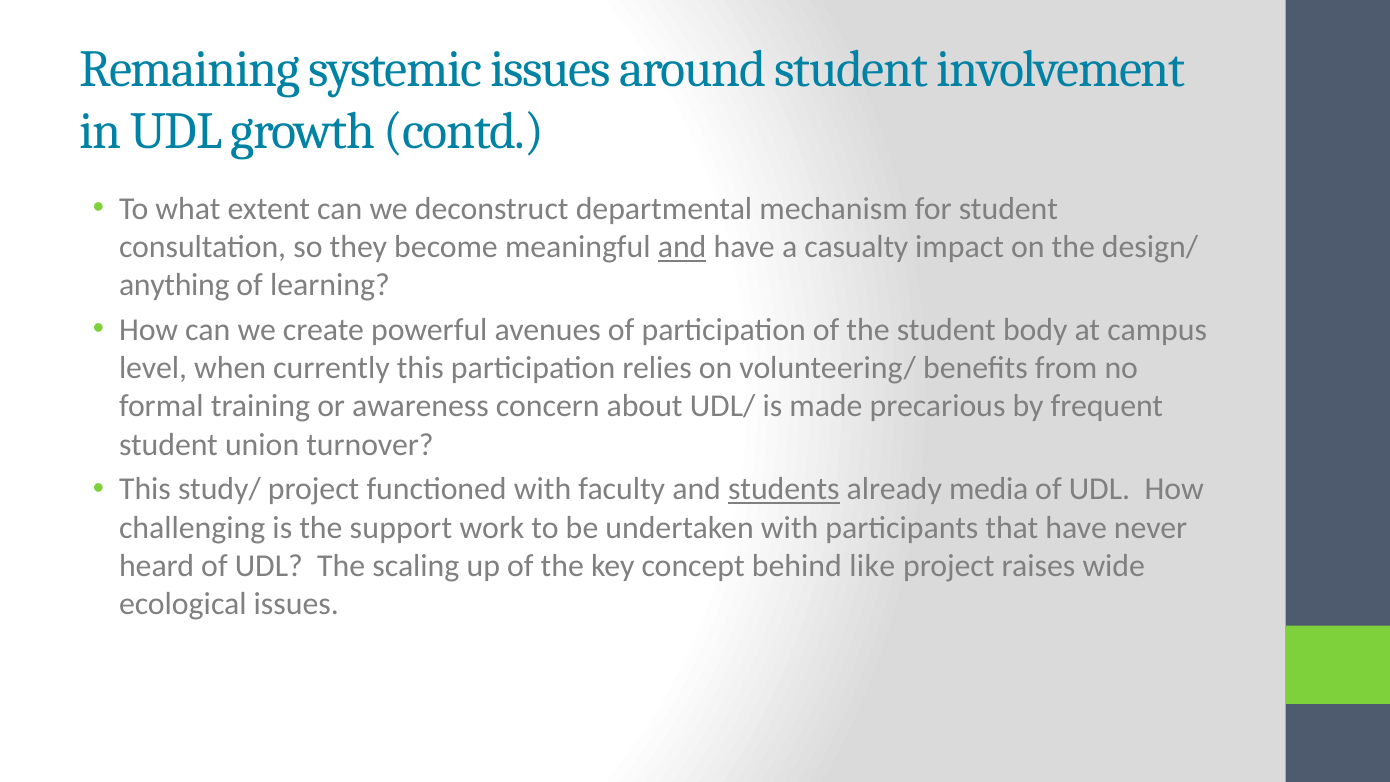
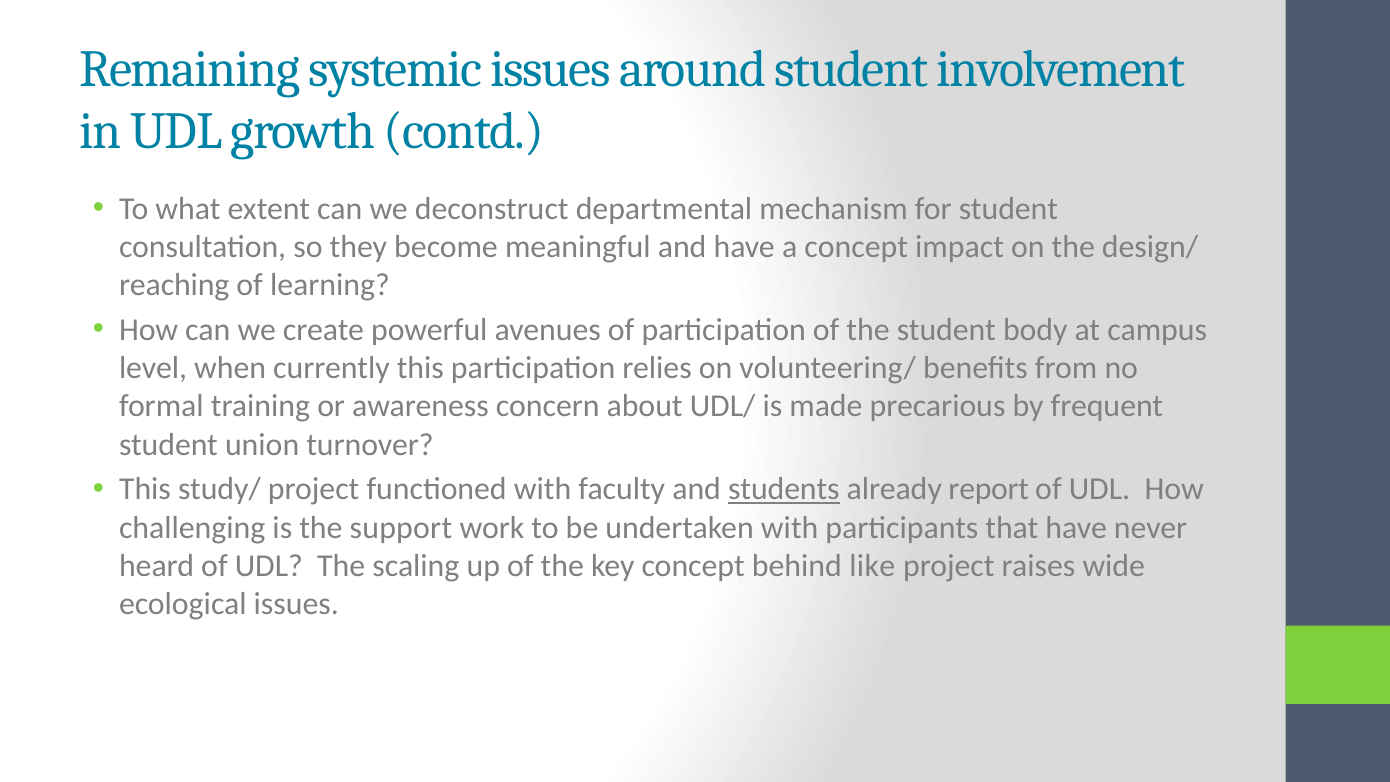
and underline: present -> none (682, 247)
a casualty: casualty -> concept (856, 247)
anything: anything -> reaching (174, 285)
media: media -> report (989, 489)
